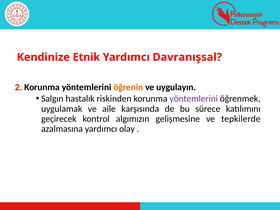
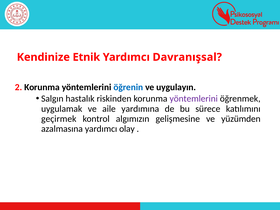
öğrenin colour: orange -> blue (128, 87)
karşısında: karşısında -> yardımına (140, 109)
geçirecek: geçirecek -> geçirmek (59, 119)
tepkilerde: tepkilerde -> yüzümden (241, 119)
